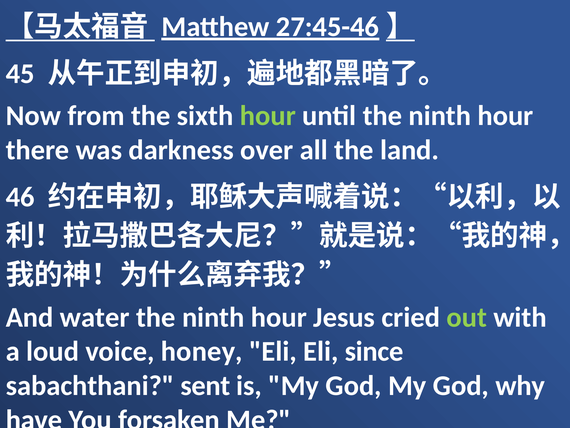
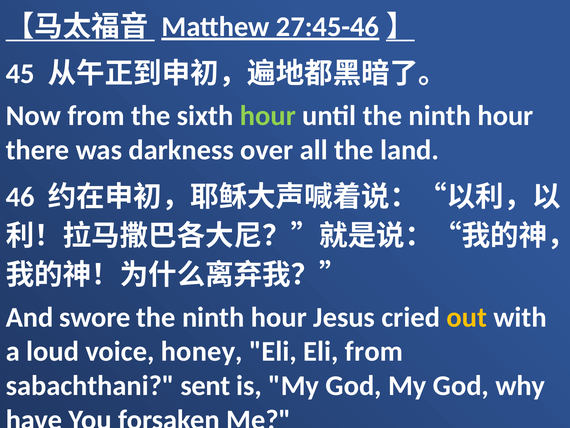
water: water -> swore (95, 317)
out colour: light green -> yellow (467, 317)
Eli since: since -> from (374, 351)
